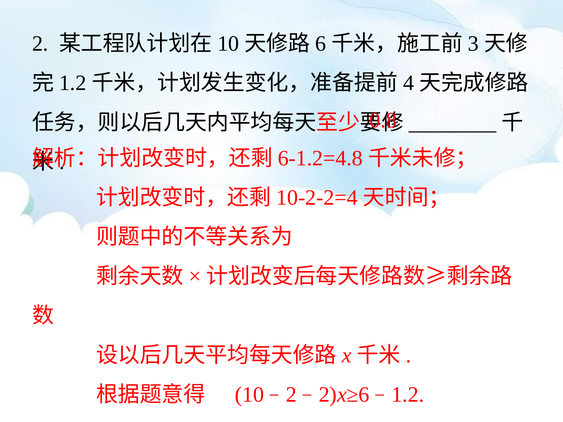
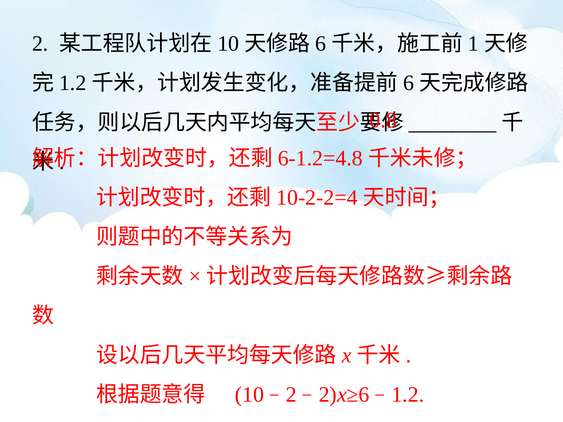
3: 3 -> 1 (473, 44)
4: 4 -> 6 (408, 83)
